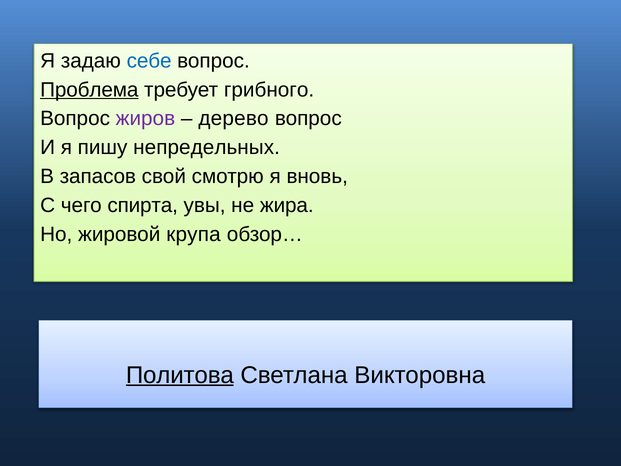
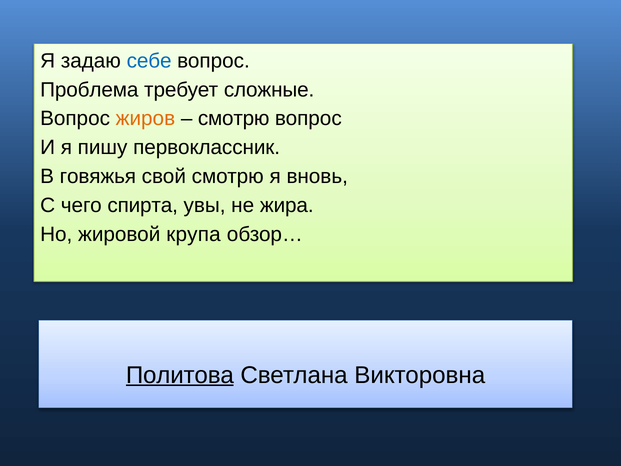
Проблема underline: present -> none (89, 90)
грибного: грибного -> сложные (269, 90)
жиров colour: purple -> orange (145, 119)
дерево: дерево -> смотрю (234, 119)
непредельных: непредельных -> первоклассник (207, 148)
запасов: запасов -> говяжья (98, 177)
